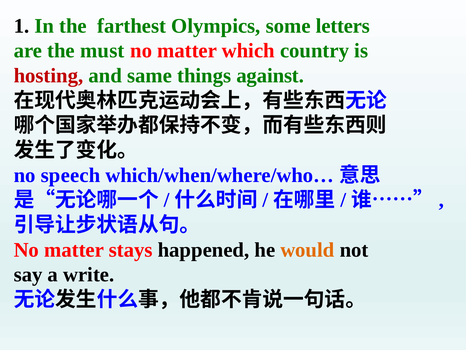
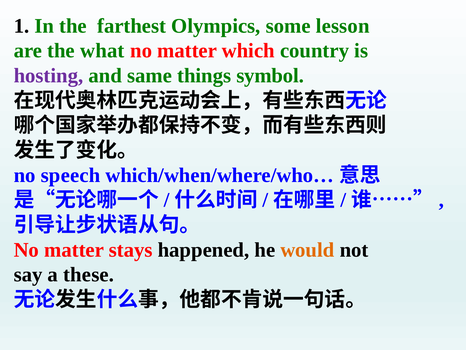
letters: letters -> lesson (343, 26)
must: must -> what (102, 51)
hosting colour: red -> purple (49, 76)
against: against -> symbol (270, 76)
write: write -> these (89, 274)
